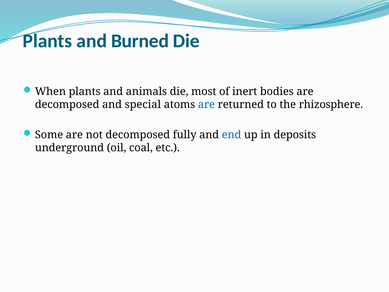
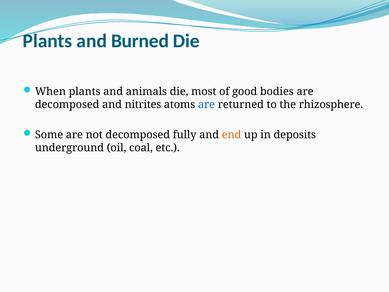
inert: inert -> good (245, 92)
special: special -> nitrites (143, 104)
end colour: blue -> orange (232, 135)
